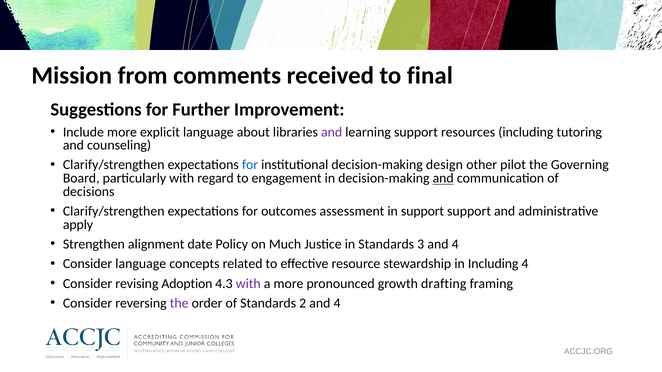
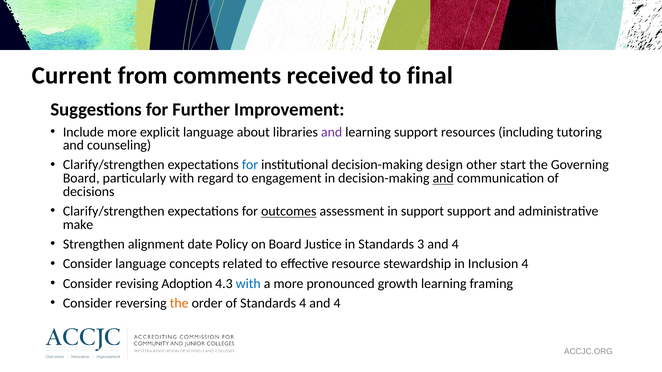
Mission: Mission -> Current (72, 75)
pilot: pilot -> start (513, 165)
outcomes underline: none -> present (289, 212)
apply: apply -> make (78, 225)
on Much: Much -> Board (285, 245)
in Including: Including -> Inclusion (493, 264)
with colour: purple -> blue (248, 284)
growth drafting: drafting -> learning (444, 284)
the colour: purple -> orange (179, 303)
Standards 2: 2 -> 4 (303, 303)
